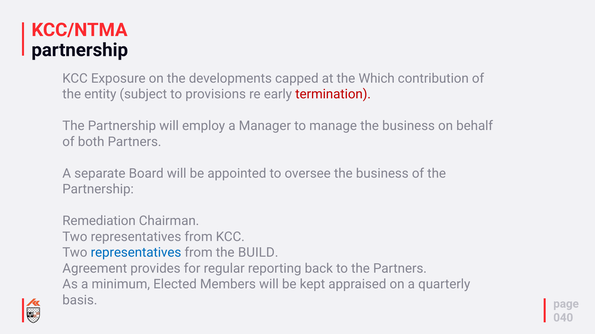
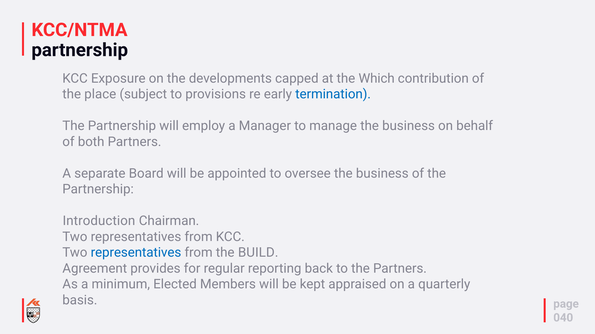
entity: entity -> place (100, 94)
termination colour: red -> blue (333, 94)
Remediation: Remediation -> Introduction (99, 221)
